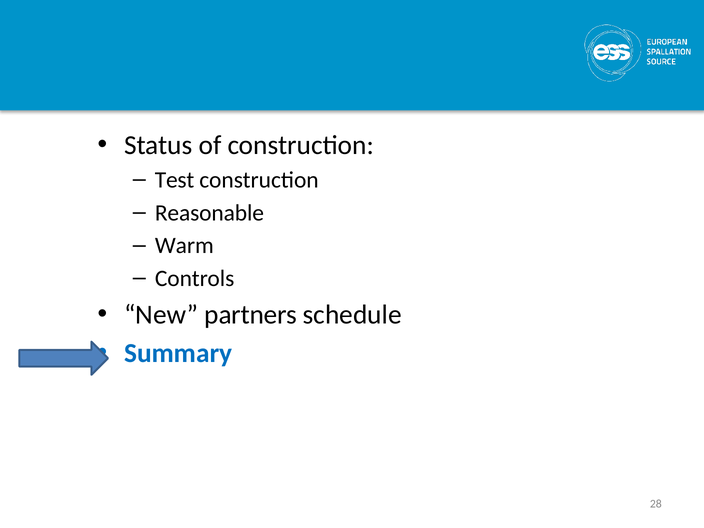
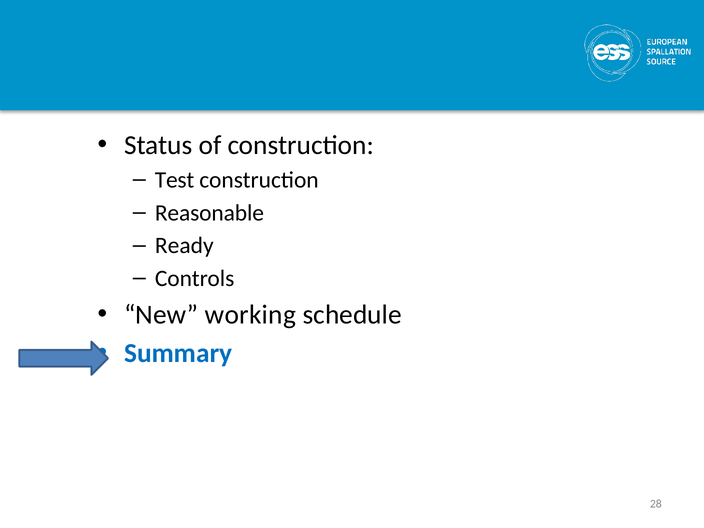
Warm: Warm -> Ready (184, 246)
partners: partners -> working (250, 315)
